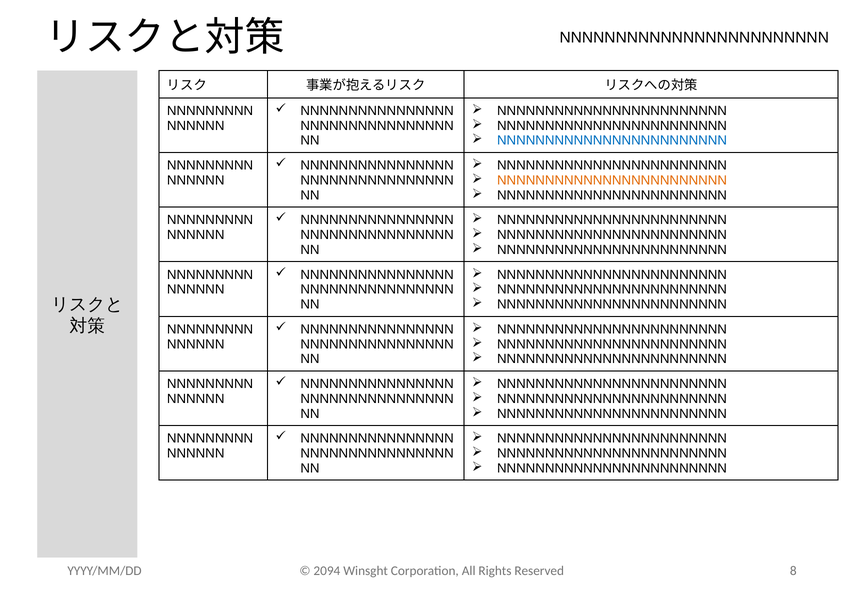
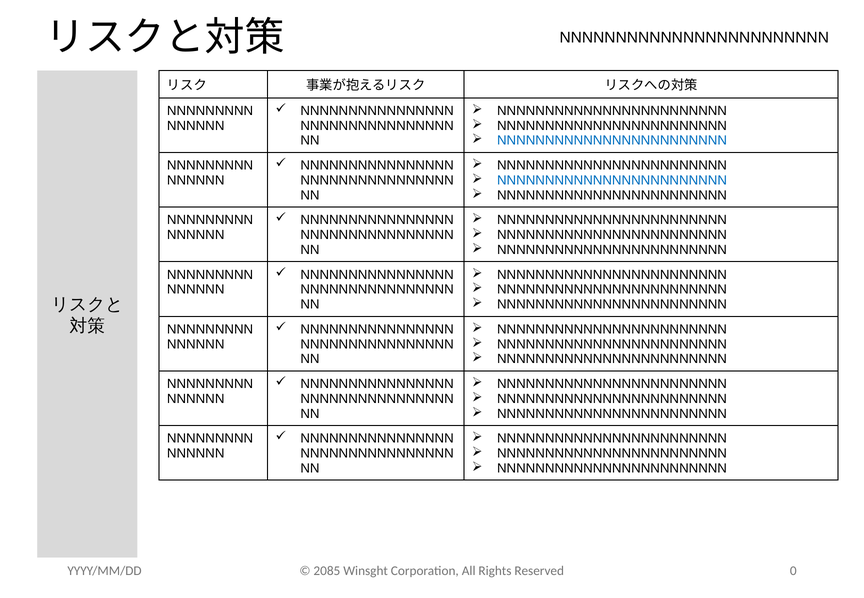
NNNNNNNNNNNNNNNNNNNNNNNN colour: orange -> blue (612, 180)
2094: 2094 -> 2085 (327, 571)
8: 8 -> 0 (793, 571)
